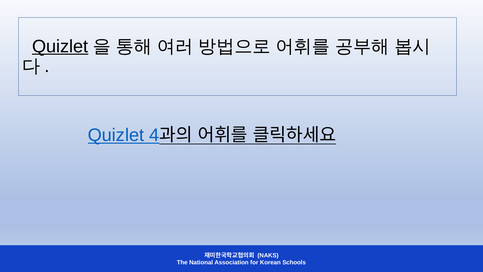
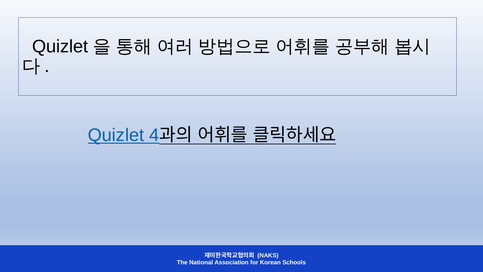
Quizlet underline: present -> none (60, 46)
